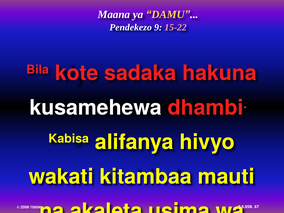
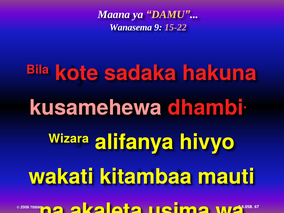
Pendekezo: Pendekezo -> Wanasema (131, 27)
kusamehewa colour: white -> pink (96, 108)
Kabisa: Kabisa -> Wizara (69, 139)
